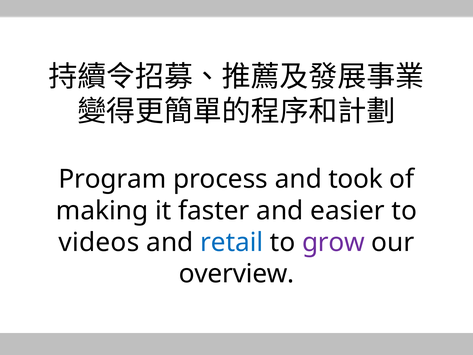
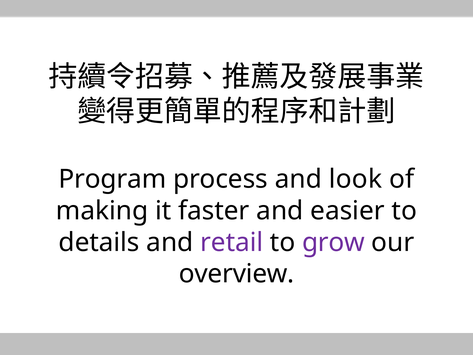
took: took -> look (355, 179)
videos: videos -> details (99, 242)
retail colour: blue -> purple (232, 242)
